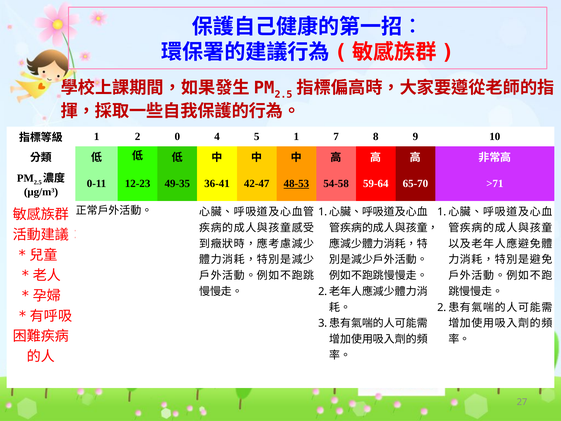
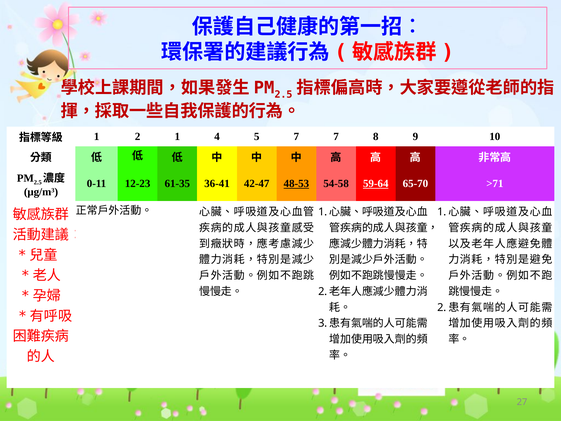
2 0: 0 -> 1 (177, 136)
5 1: 1 -> 7 (296, 136)
49-35: 49-35 -> 61-35 (177, 184)
59-64 underline: none -> present (376, 184)
